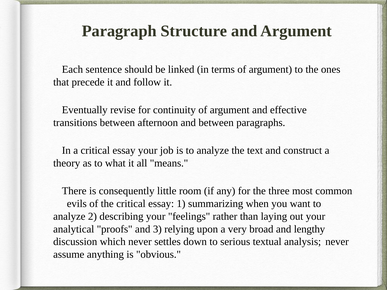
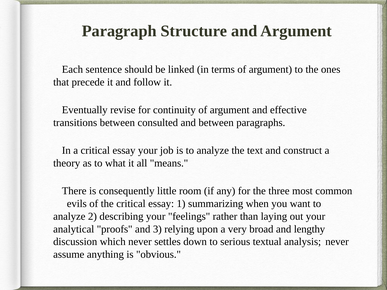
afternoon: afternoon -> consulted (158, 123)
